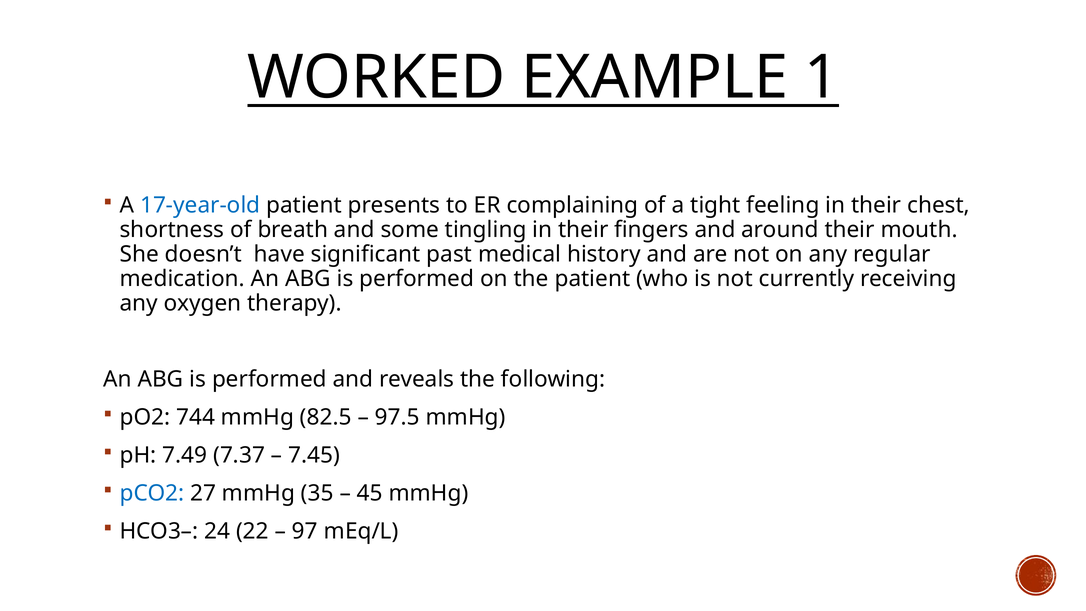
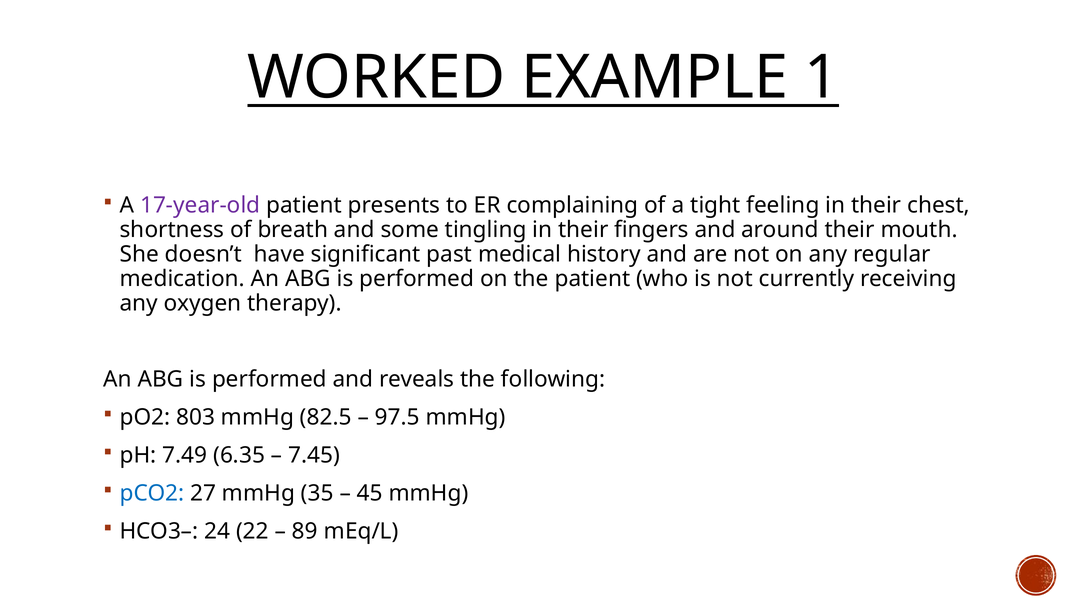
17-year-old colour: blue -> purple (200, 205)
744: 744 -> 803 (196, 417)
7.37: 7.37 -> 6.35 (239, 455)
97: 97 -> 89 (305, 531)
